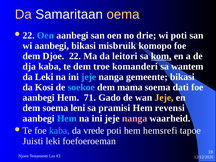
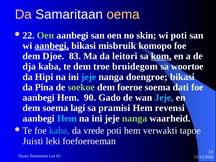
Oen colour: light blue -> light green (46, 35)
drie: drie -> skin (146, 35)
aanbegi underline: none -> present (52, 46)
22: 22 -> 83 (75, 56)
komanderi: komanderi -> bruidegom (135, 66)
wantem: wantem -> woortoe (187, 66)
da Leki: Leki -> Hipi (44, 77)
gemeente: gemeente -> doengroe (147, 77)
Kosi: Kosi -> Pina (44, 87)
soekoe colour: light blue -> light green (81, 87)
mama: mama -> foeroe (130, 87)
71: 71 -> 90 (90, 98)
Jeje colour: yellow -> light blue (164, 98)
leni: leni -> lagi (78, 108)
nanga colour: pink -> light green (135, 118)
hemsrefi: hemsrefi -> verwakti (160, 131)
